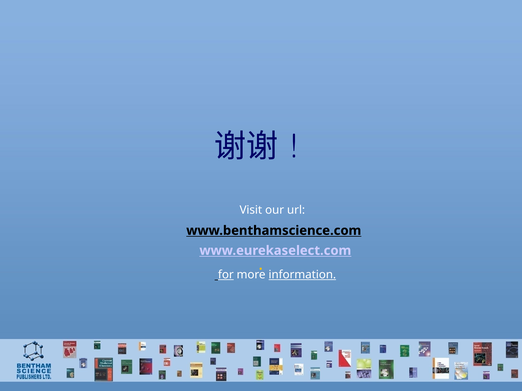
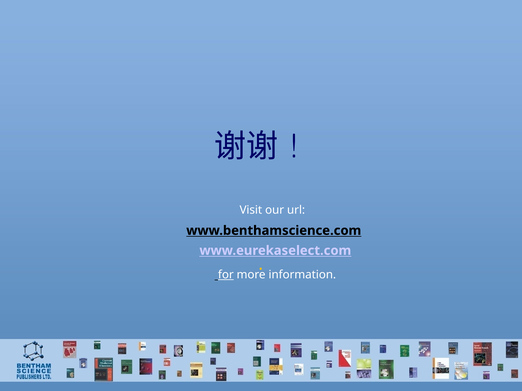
information underline: present -> none (302, 275)
